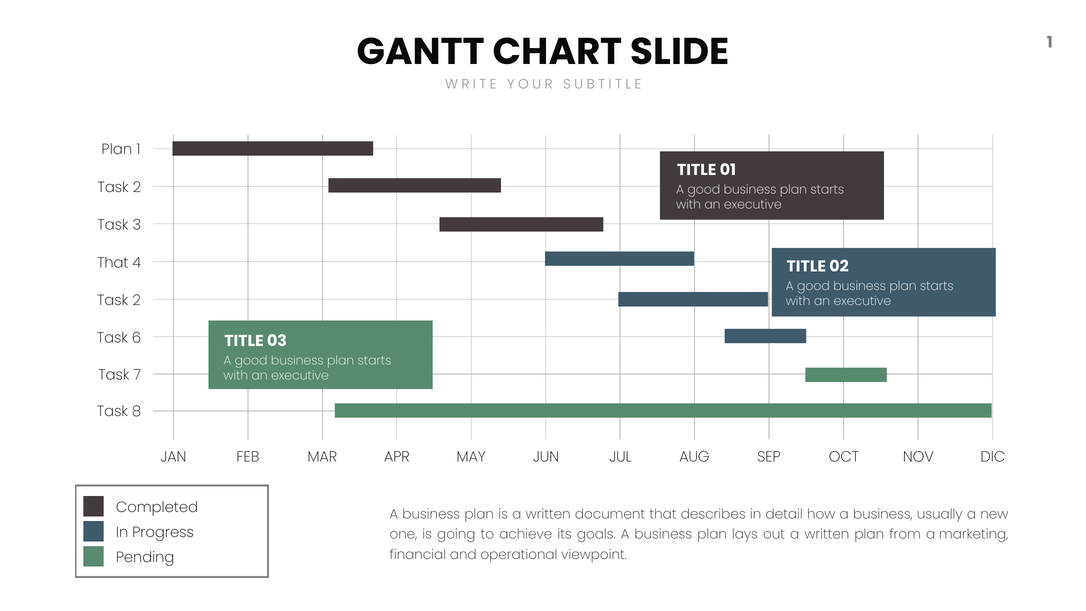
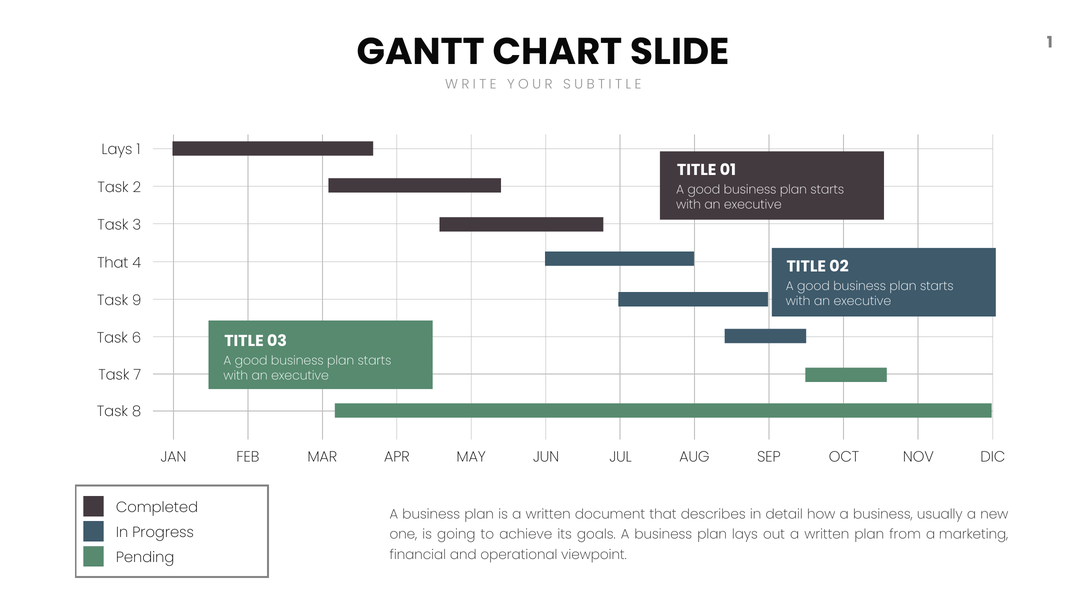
Plan: Plan -> Lays (117, 150)
2: 2 -> 9 (137, 300)
